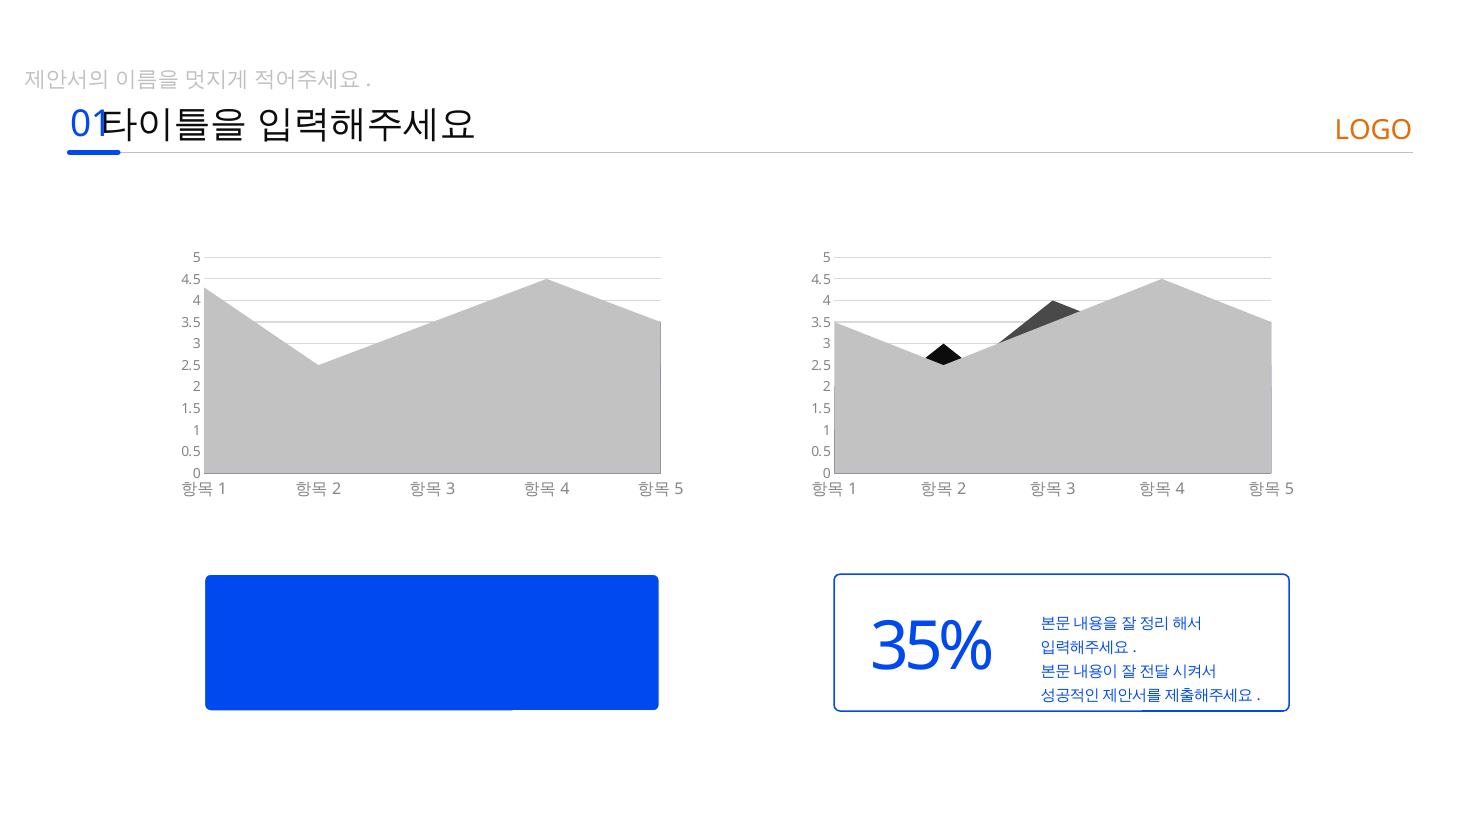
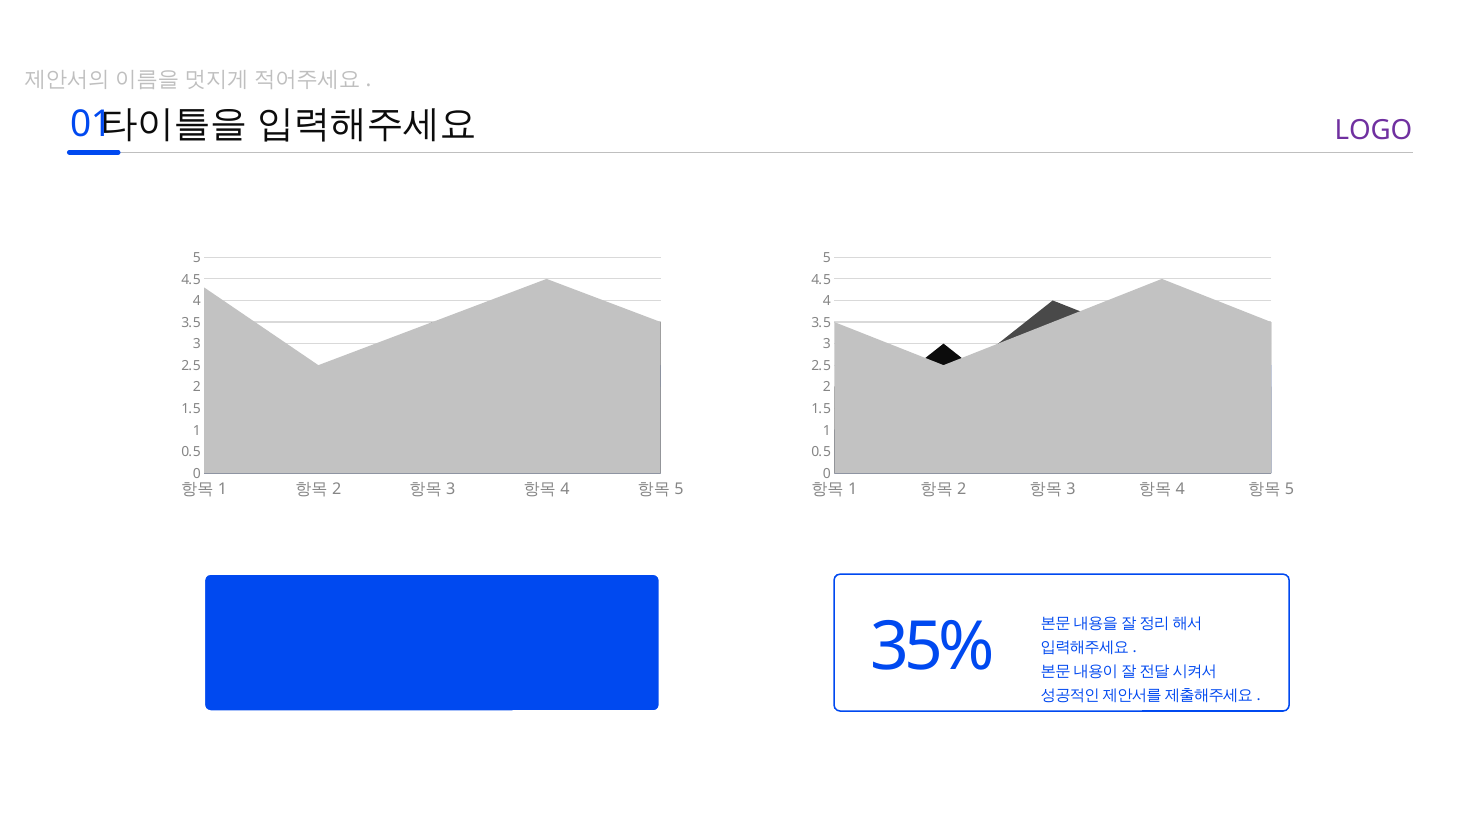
LOGO colour: orange -> purple (1373, 130)
